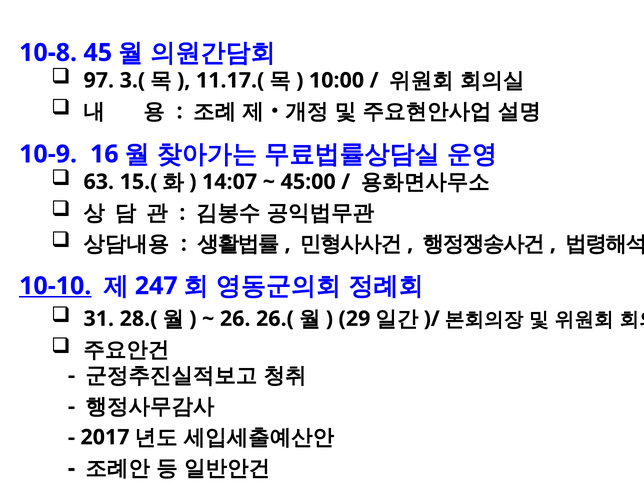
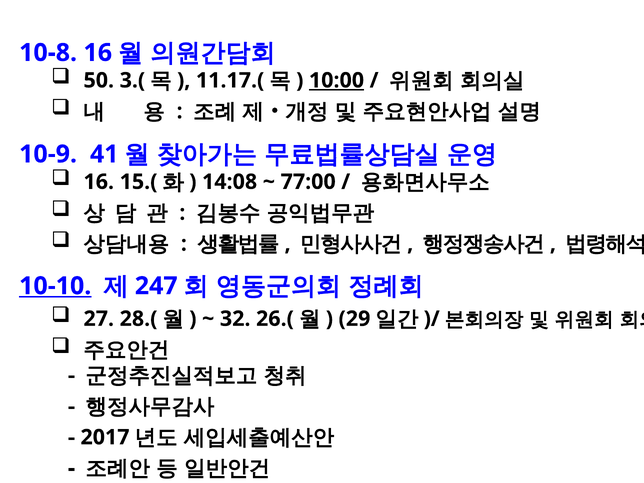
10-8 45: 45 -> 16 (98, 53)
97: 97 -> 50 (99, 80)
10:00 underline: none -> present (337, 80)
16: 16 -> 41 (104, 154)
63: 63 -> 16 (99, 182)
14:07: 14:07 -> 14:08 (230, 182)
45:00: 45:00 -> 77:00 (308, 182)
31: 31 -> 27 (99, 319)
26: 26 -> 32 (235, 319)
